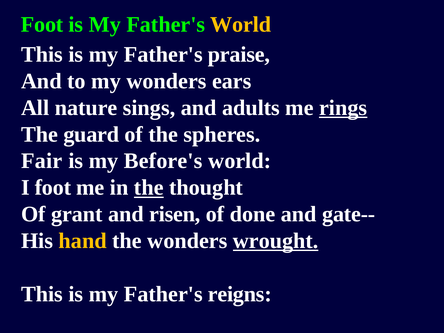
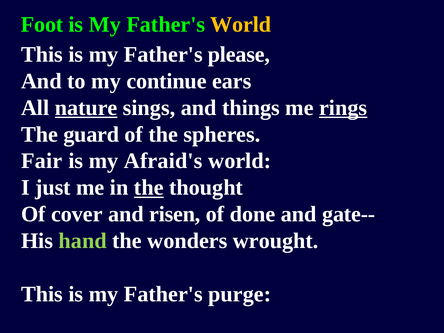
praise: praise -> please (239, 54)
my wonders: wonders -> continue (167, 81)
nature underline: none -> present (86, 108)
adults: adults -> things (251, 108)
Before's: Before's -> Afraid's (163, 161)
I foot: foot -> just (53, 188)
grant: grant -> cover (77, 214)
hand colour: yellow -> light green (83, 241)
wrought underline: present -> none (276, 241)
reigns: reigns -> purge (240, 294)
